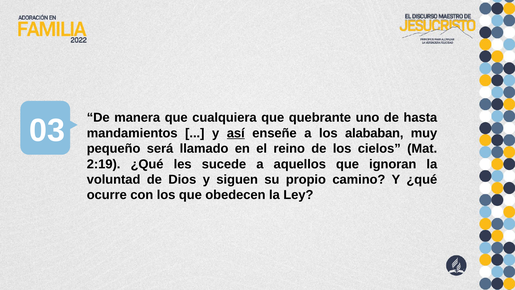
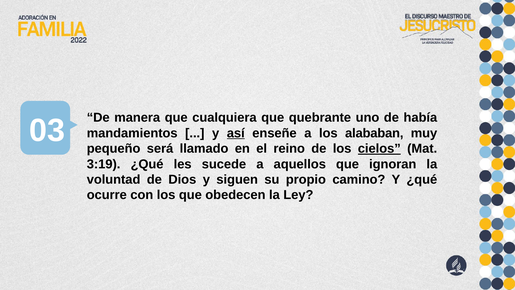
hasta: hasta -> había (420, 118)
cielos underline: none -> present (379, 148)
2:19: 2:19 -> 3:19 (104, 164)
